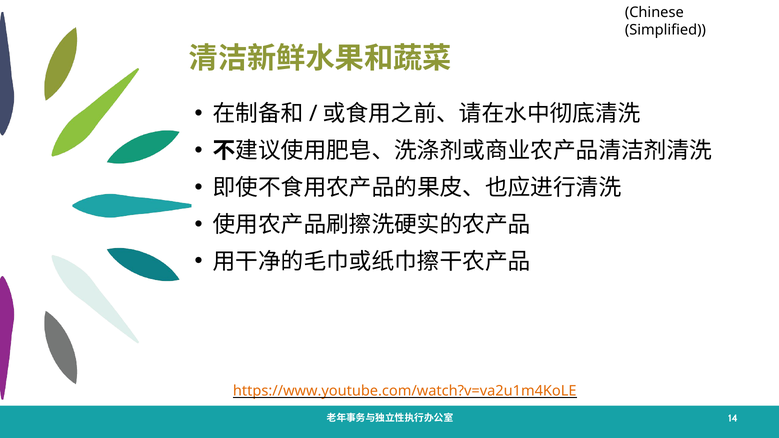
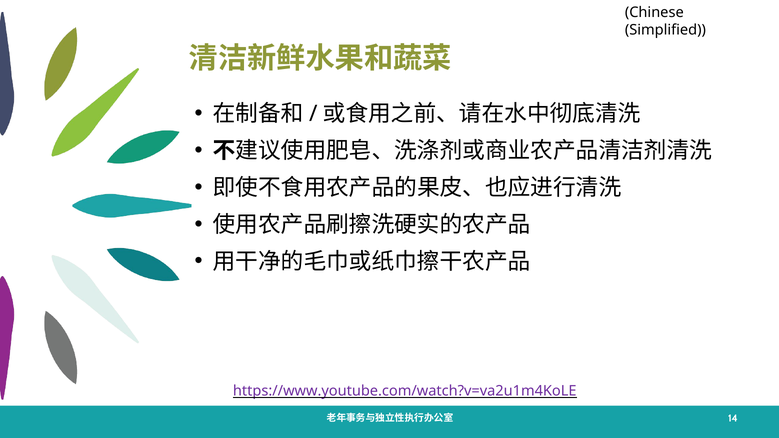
https://www.youtube.com/watch?v=va2u1m4KoLE colour: orange -> purple (405, 391)
